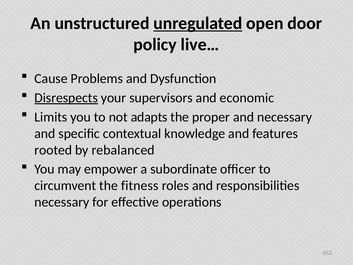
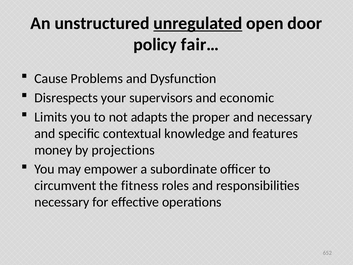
live…: live… -> fair… (200, 44)
Disrespects underline: present -> none (66, 98)
rooted: rooted -> money (53, 150)
rebalanced: rebalanced -> projections (123, 150)
